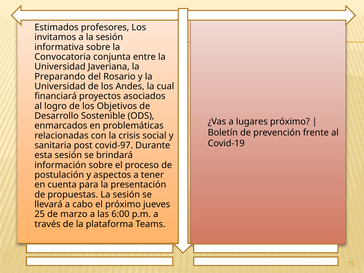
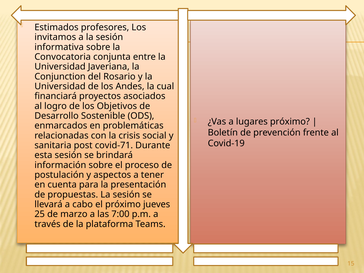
Preparando: Preparando -> Conjunction (60, 77)
covid-97: covid-97 -> covid-71 (114, 145)
6:00: 6:00 -> 7:00 (120, 214)
